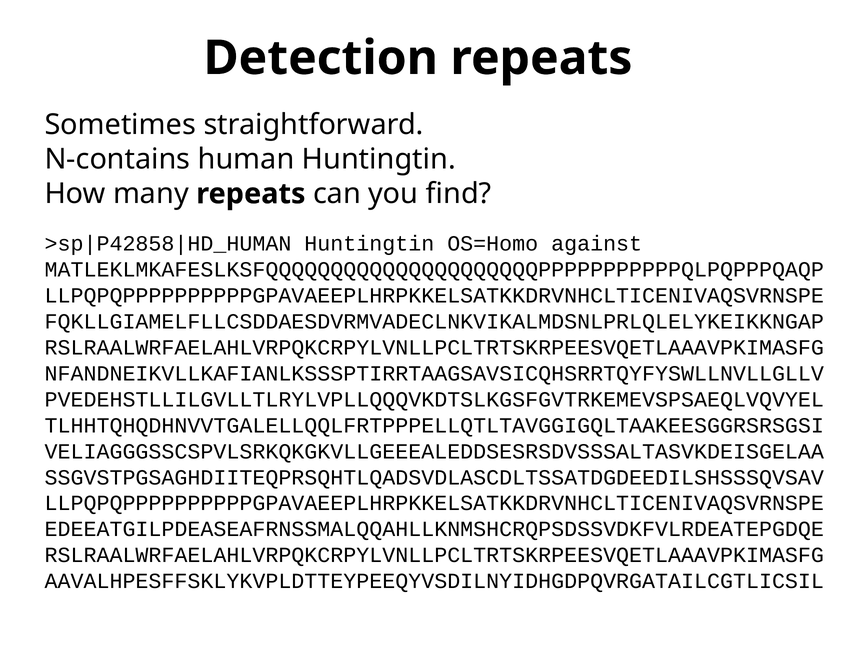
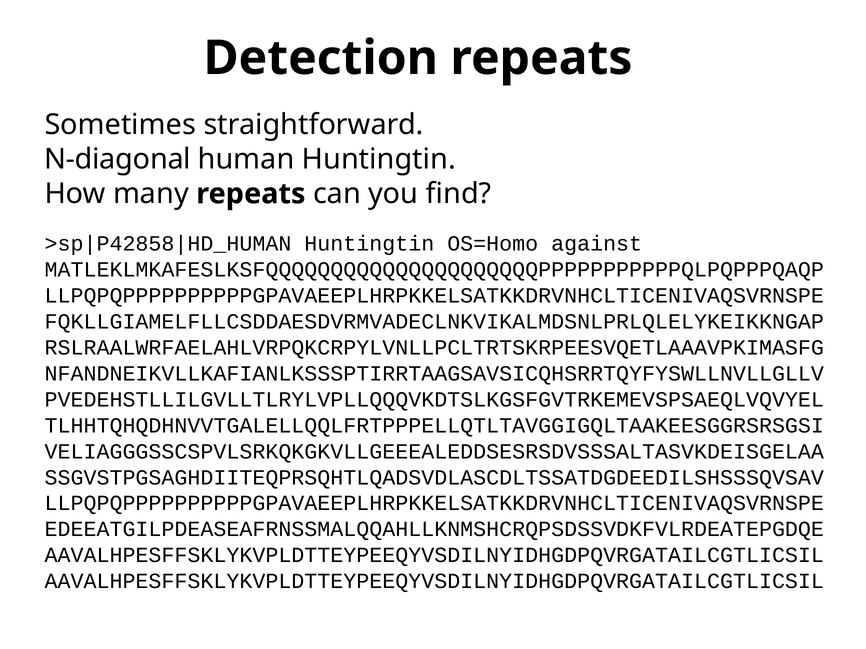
N-contains: N-contains -> N-diagonal (118, 159)
RSLRAALWRFAELAHLVRPQKCRPYLVNLLPCLTRTSKRPEESVQETLAAAVPKIMASFG: RSLRAALWRFAELAHLVRPQKCRPYLVNLLPCLTRTSKRPEESVQETLAAAVPKIMASFG -> AAVALHPESFFSKLYKVPLDTTEYPEEQYVSDILNYIDHGDPQVRGATAILCGTLICSIL (434, 556)
